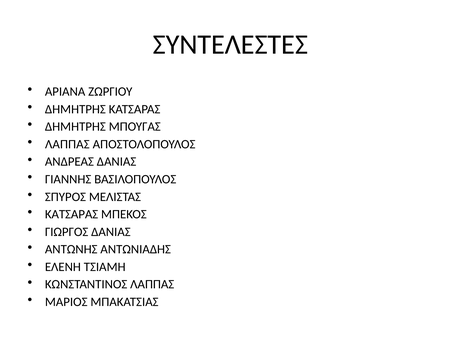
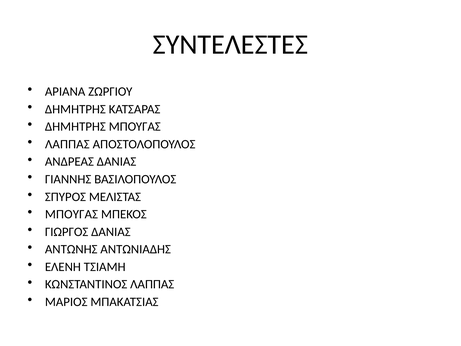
ΚΑΤΣΑΡΑΣ: ΚΑΤΣΑΡΑΣ -> ΜΠΟΥΓΑΣ (71, 214)
